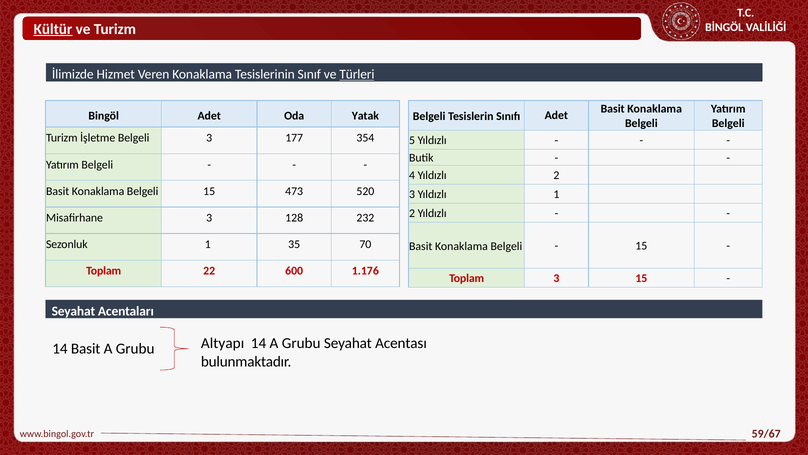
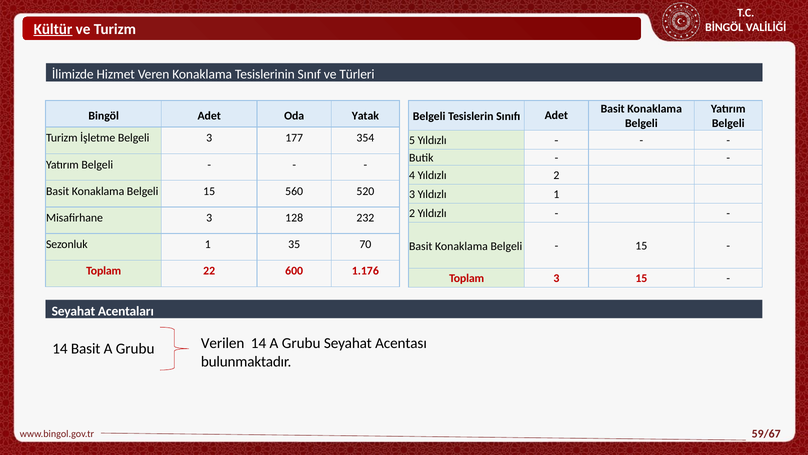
Türleri underline: present -> none (357, 74)
473: 473 -> 560 (294, 191)
Altyapı: Altyapı -> Verilen (223, 343)
